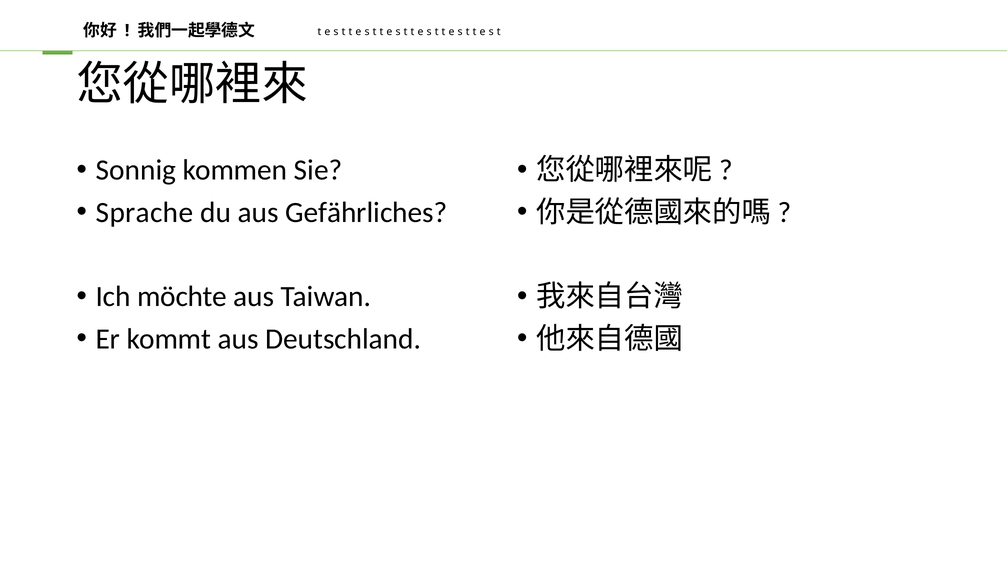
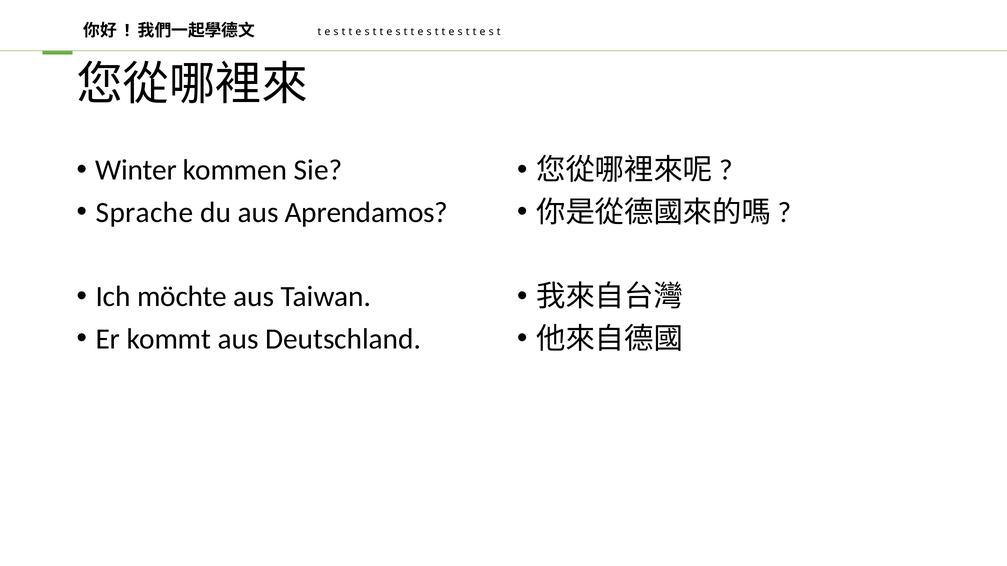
Sonnig: Sonnig -> Winter (136, 170)
Gefährliches: Gefährliches -> Aprendamos (366, 212)
